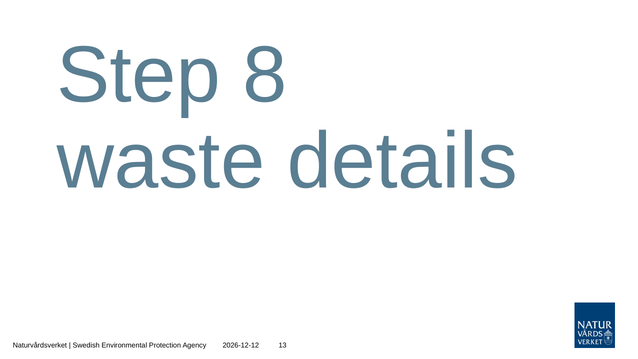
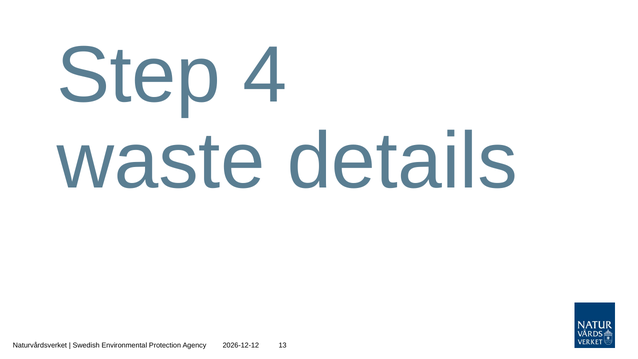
8: 8 -> 4 (265, 75)
